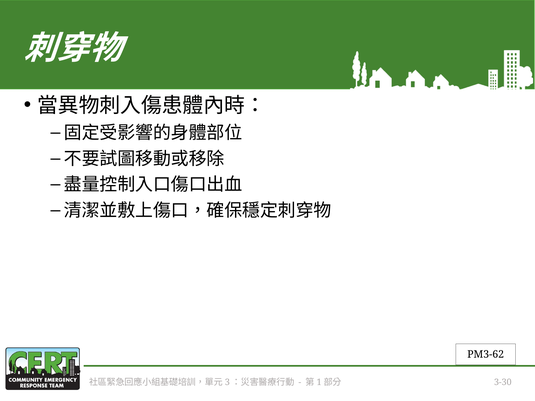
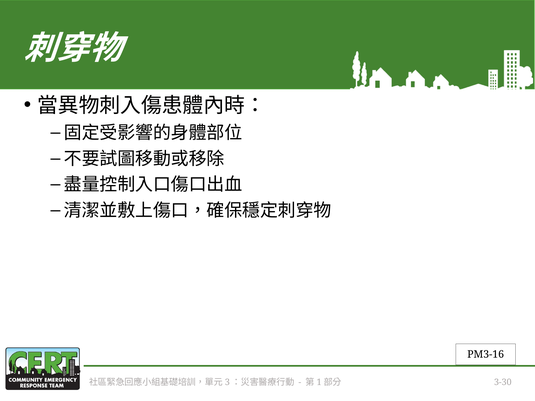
PM3-62: PM3-62 -> PM3-16 (486, 354)
